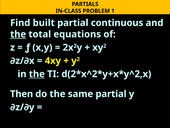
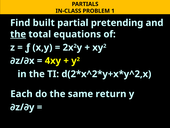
continuous: continuous -> pretending (117, 23)
the underline: present -> none (37, 74)
Then: Then -> Each (21, 94)
same partial: partial -> return (111, 94)
